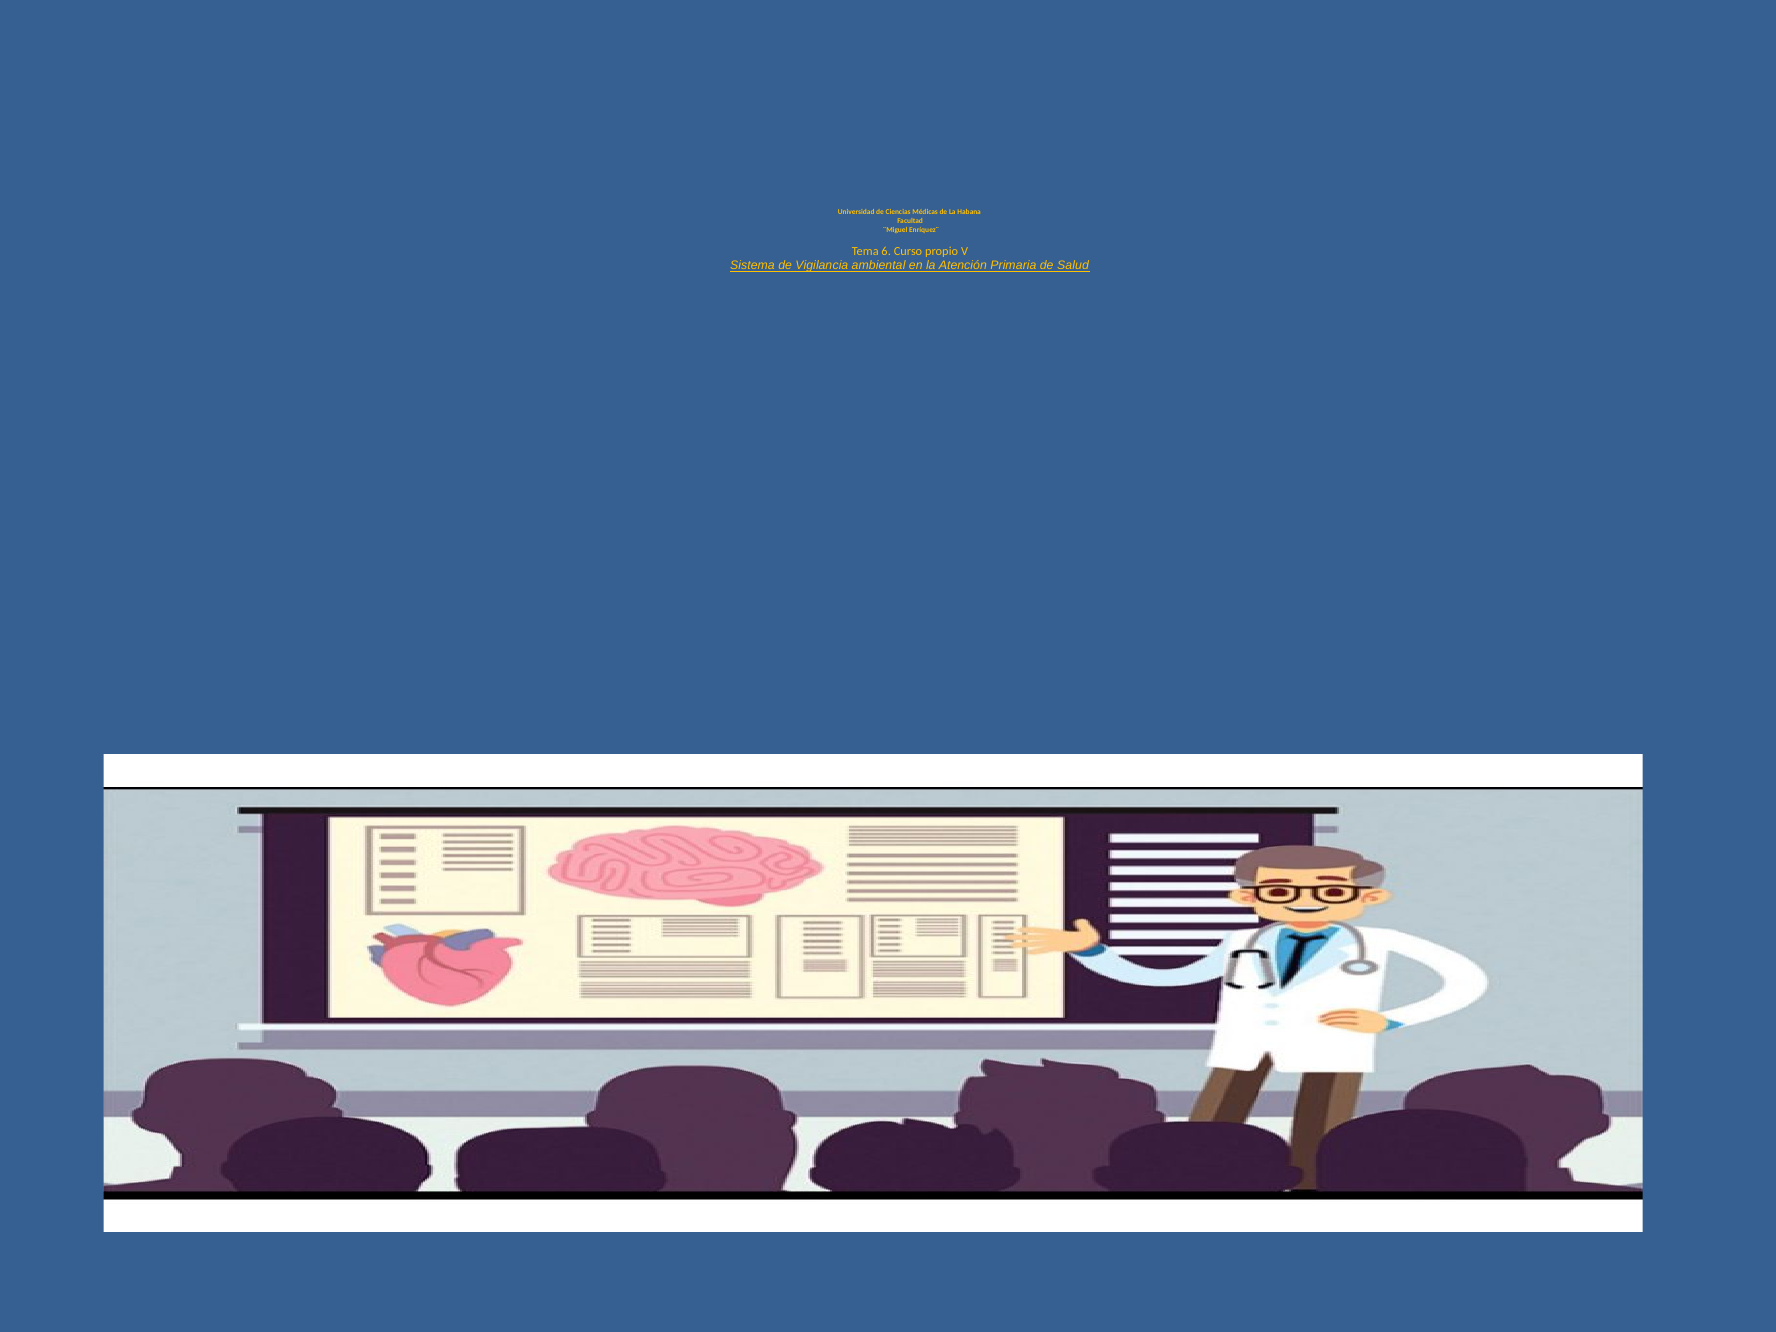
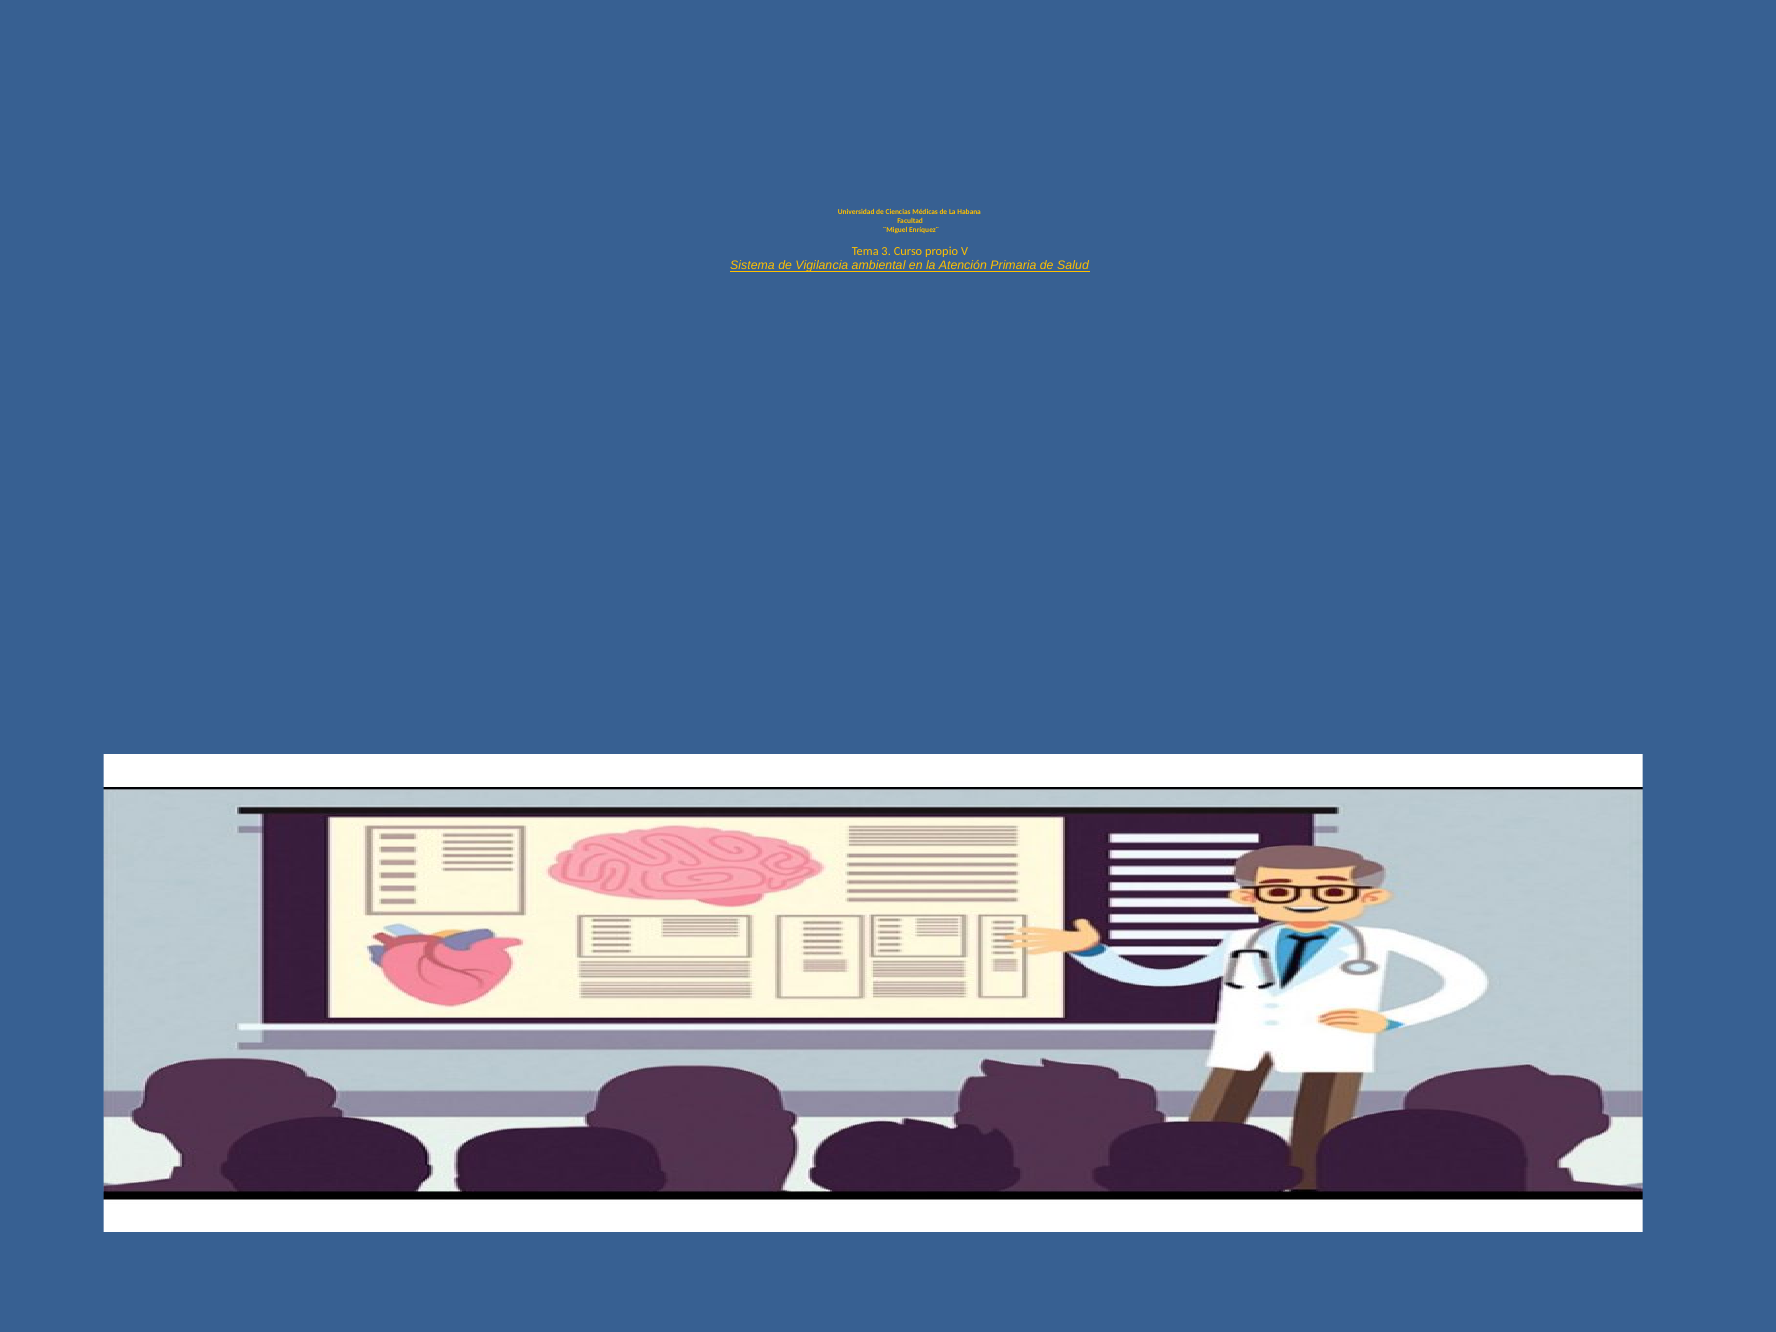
6: 6 -> 3 (886, 251)
